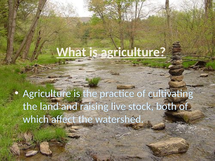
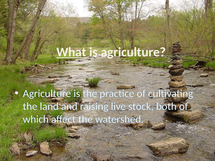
agriculture underline: present -> none (133, 52)
